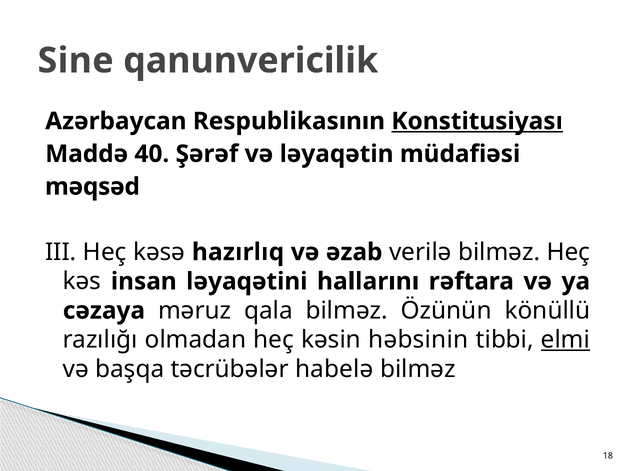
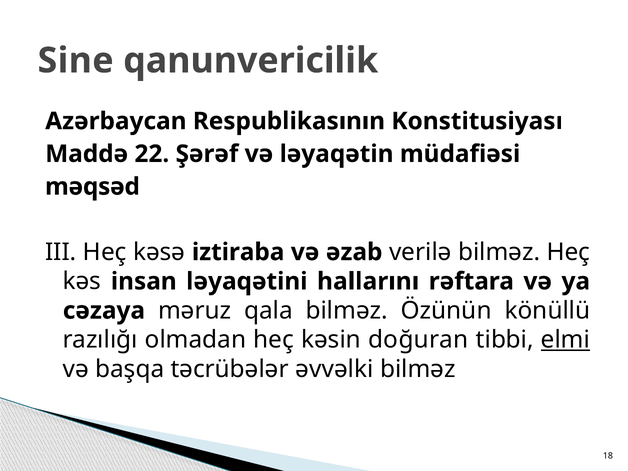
Konstitusiyası underline: present -> none (477, 121)
40: 40 -> 22 (152, 154)
hazırlıq: hazırlıq -> iztiraba (238, 252)
həbsinin: həbsinin -> doğuran (418, 340)
habelə: habelə -> əvvəlki (334, 369)
